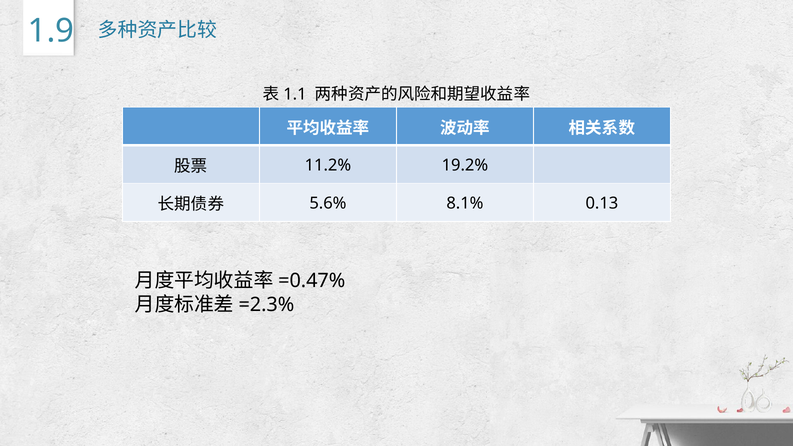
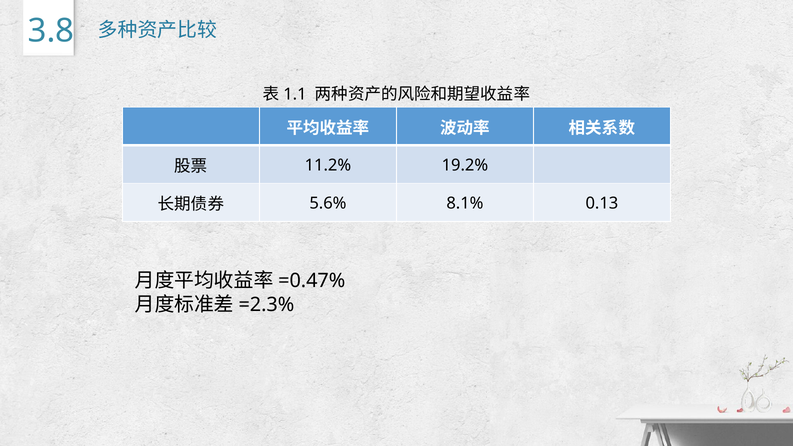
1.9: 1.9 -> 3.8 (51, 31)
